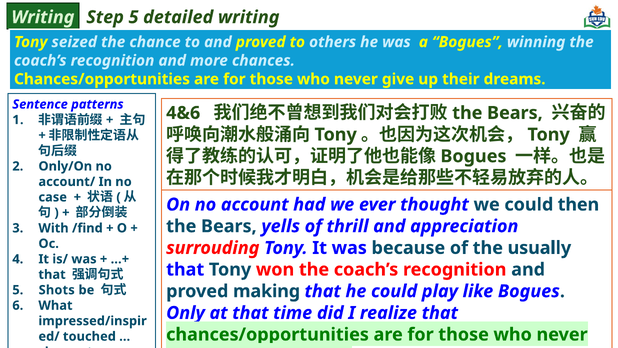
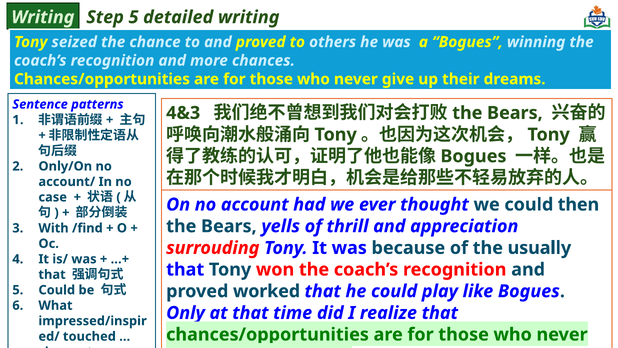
4&6: 4&6 -> 4&3 (183, 113)
5 Shots: Shots -> Could (57, 290)
making: making -> worked (267, 291)
